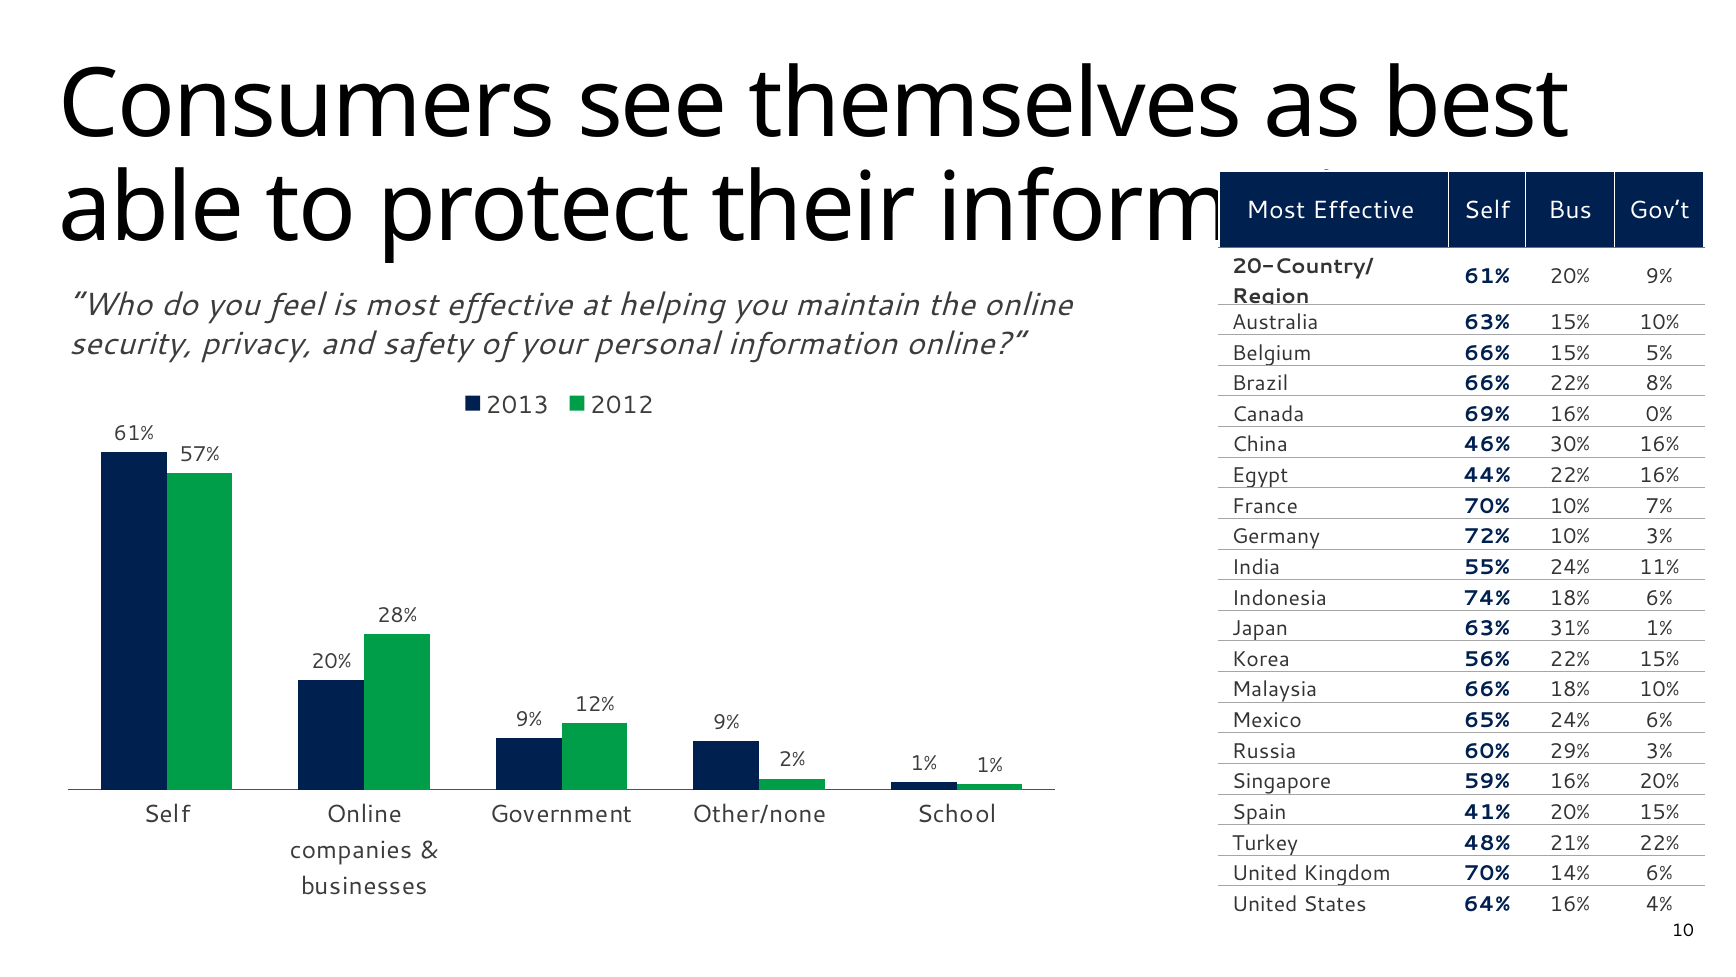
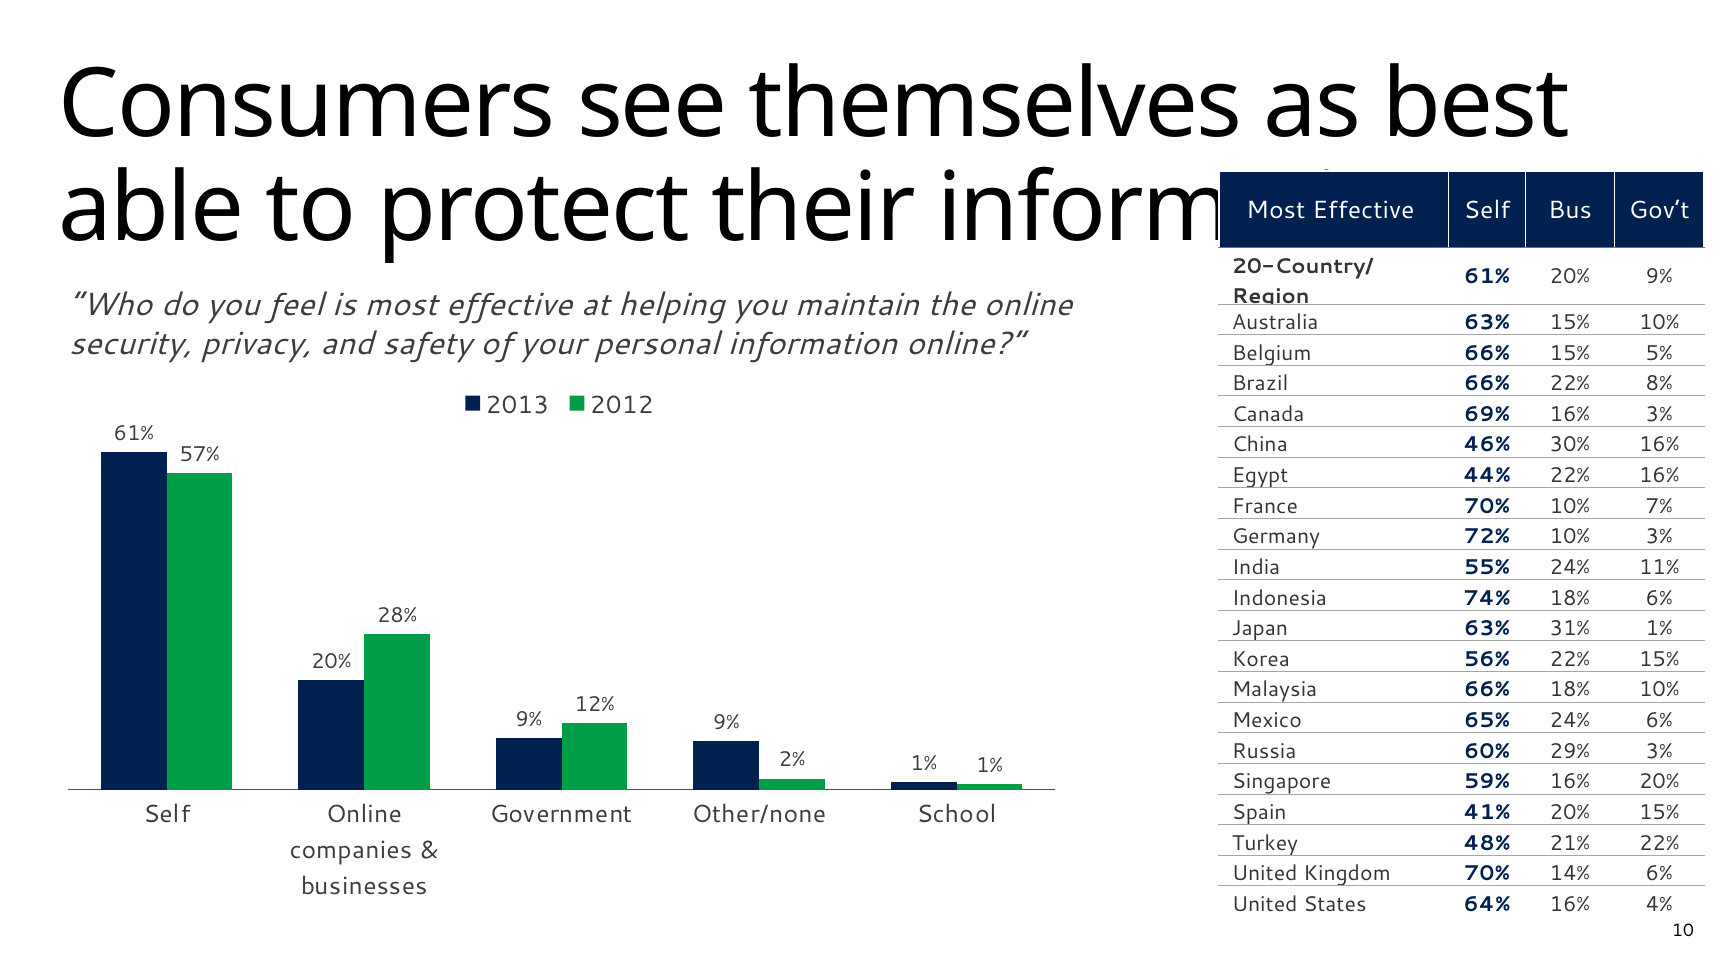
16% 0%: 0% -> 3% (1659, 414)
